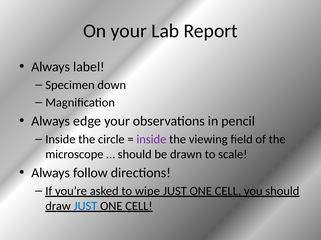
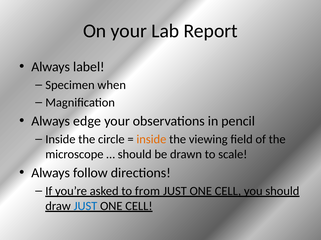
down: down -> when (112, 85)
inside colour: purple -> orange (151, 140)
wipe: wipe -> from (147, 192)
